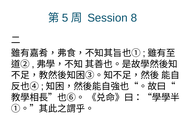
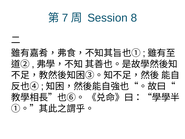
5: 5 -> 7 (65, 18)
